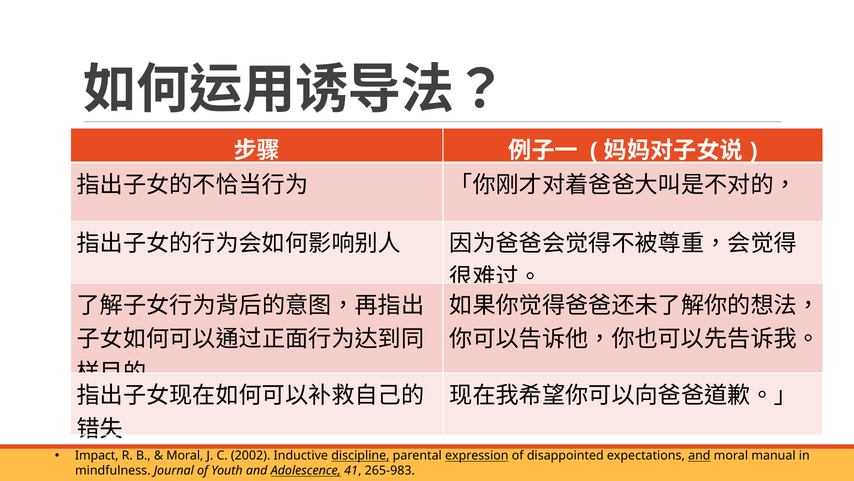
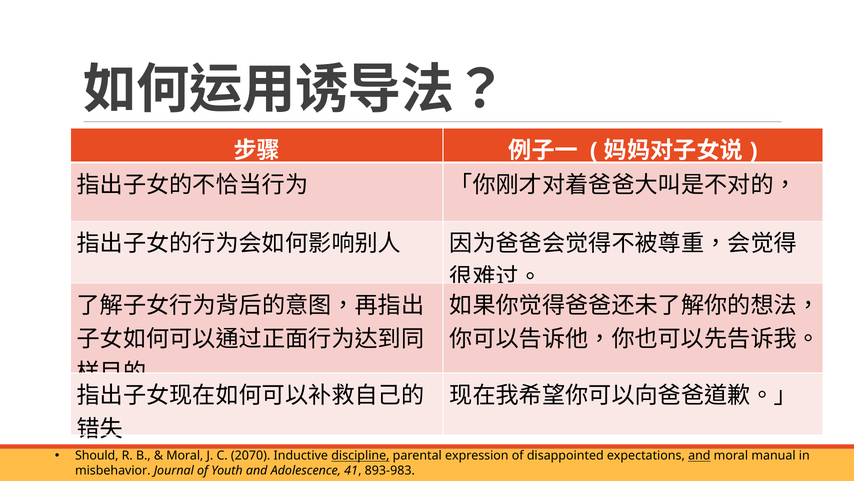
Impact: Impact -> Should (97, 455)
2002: 2002 -> 2070 (251, 455)
expression underline: present -> none (477, 455)
mindfulness: mindfulness -> misbehavior (113, 470)
Adolescence underline: present -> none (306, 470)
265-983: 265-983 -> 893-983 (390, 470)
